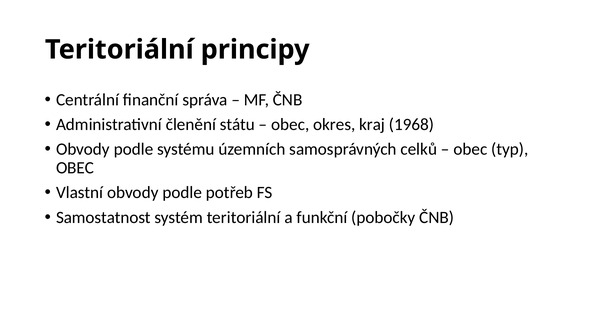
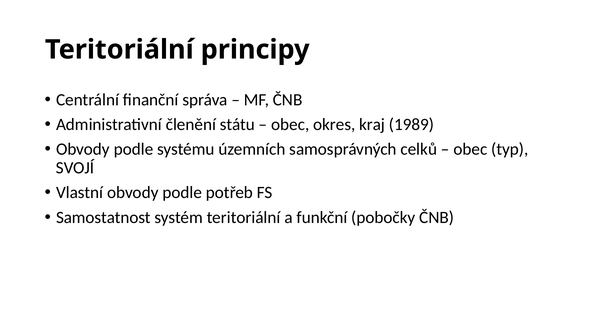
1968: 1968 -> 1989 (412, 124)
OBEC: OBEC -> SVOJÍ (75, 168)
